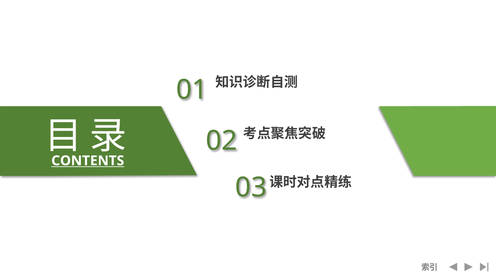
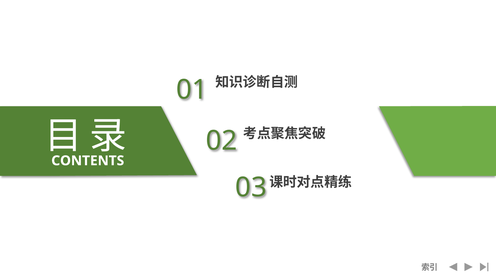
CONTENTS underline: present -> none (88, 161)
